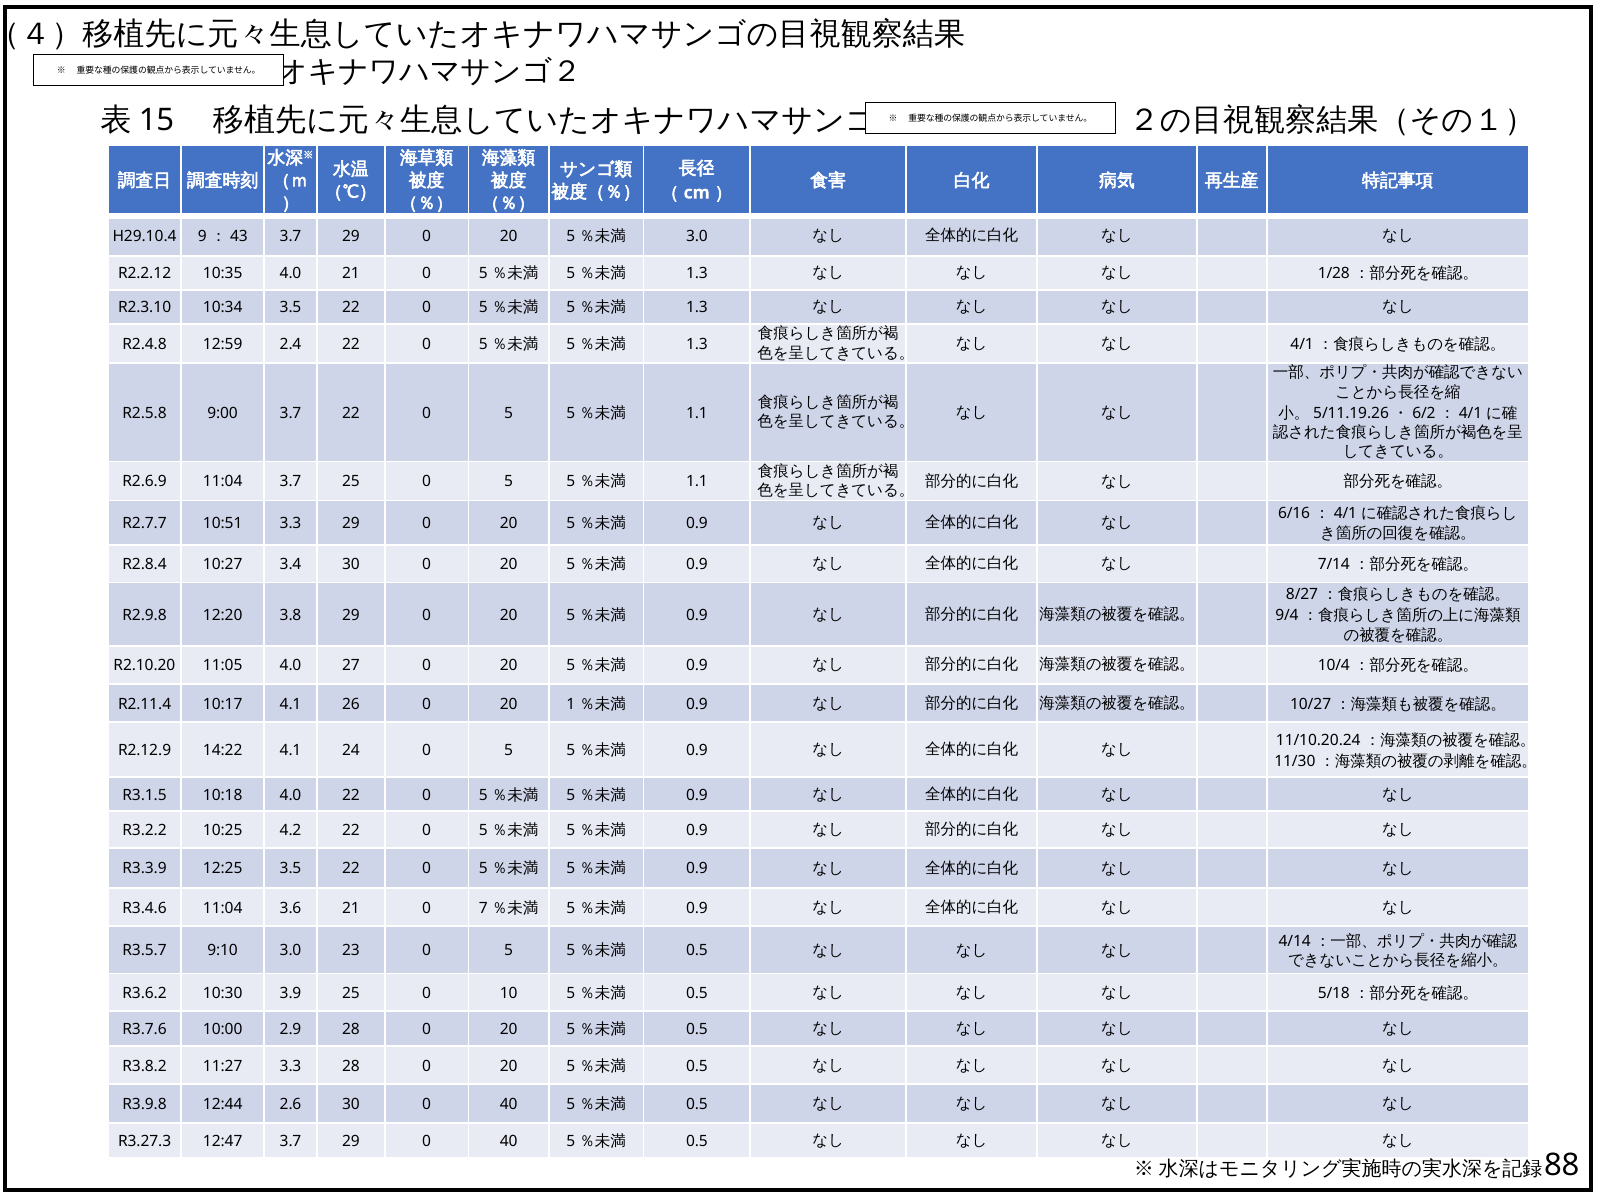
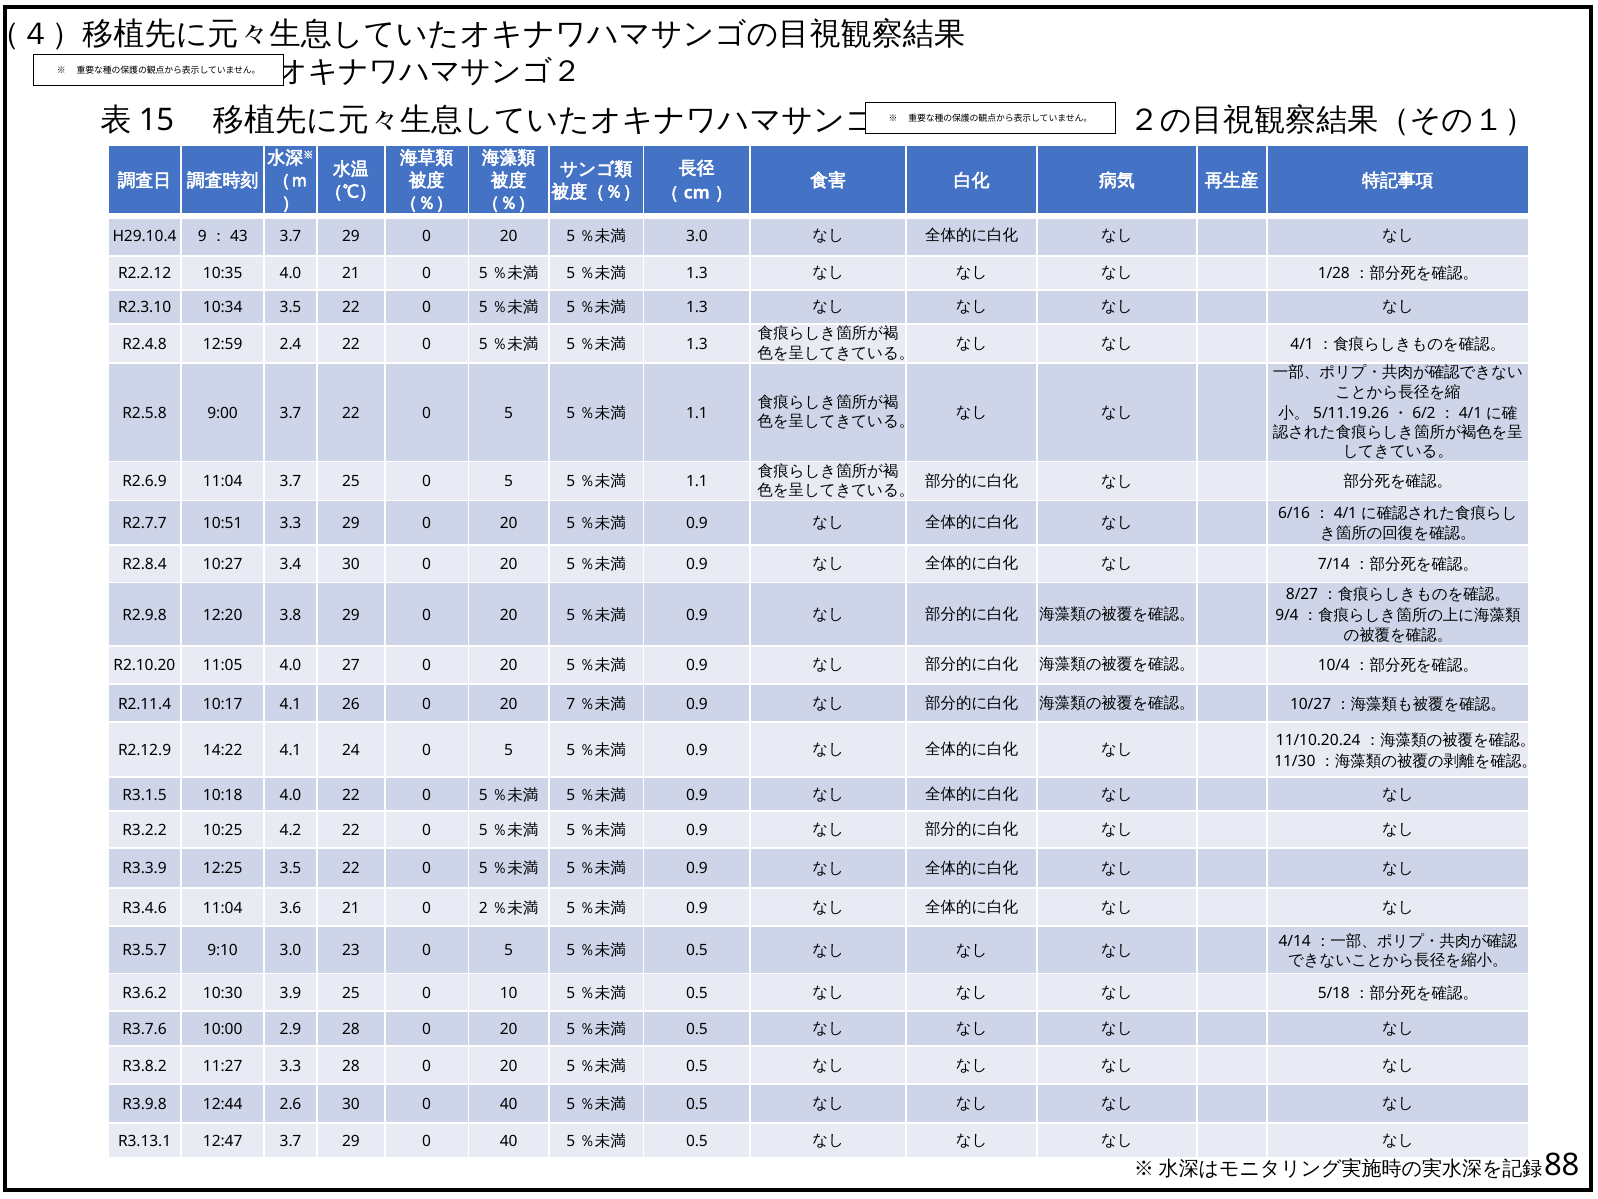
1: 1 -> 7 (571, 704)
7: 7 -> 2 (483, 908)
R3.27.3: R3.27.3 -> R3.13.1 (145, 1141)
